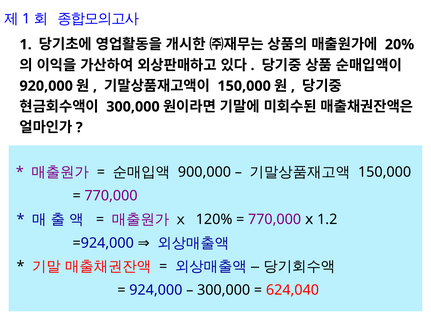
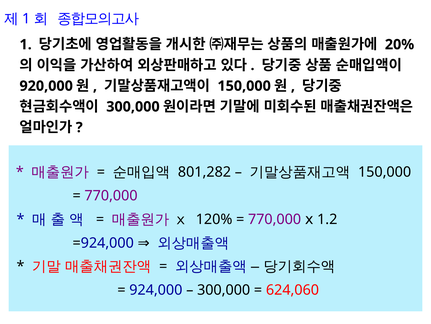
900,000: 900,000 -> 801,282 (204, 172)
624,040: 624,040 -> 624,060 (292, 289)
